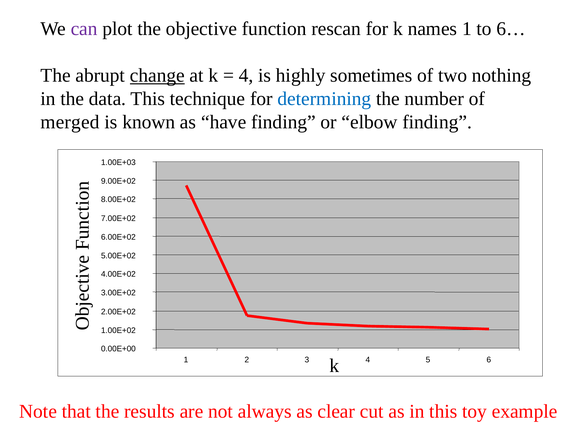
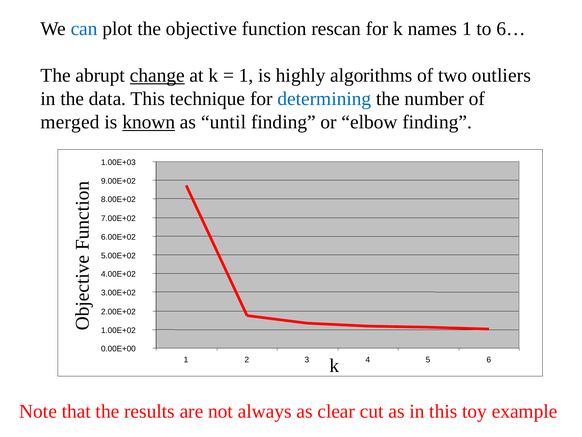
can colour: purple -> blue (84, 29)
4: 4 -> 1 (246, 75)
sometimes: sometimes -> algorithms (371, 75)
nothing: nothing -> outliers (501, 75)
known underline: none -> present (149, 122)
have: have -> until (224, 122)
